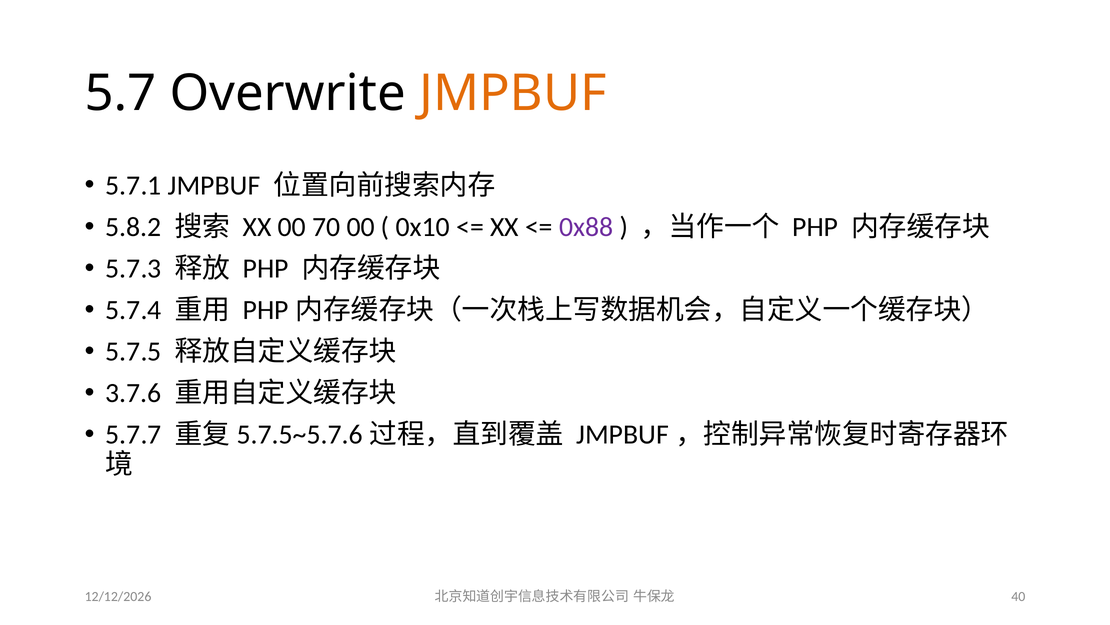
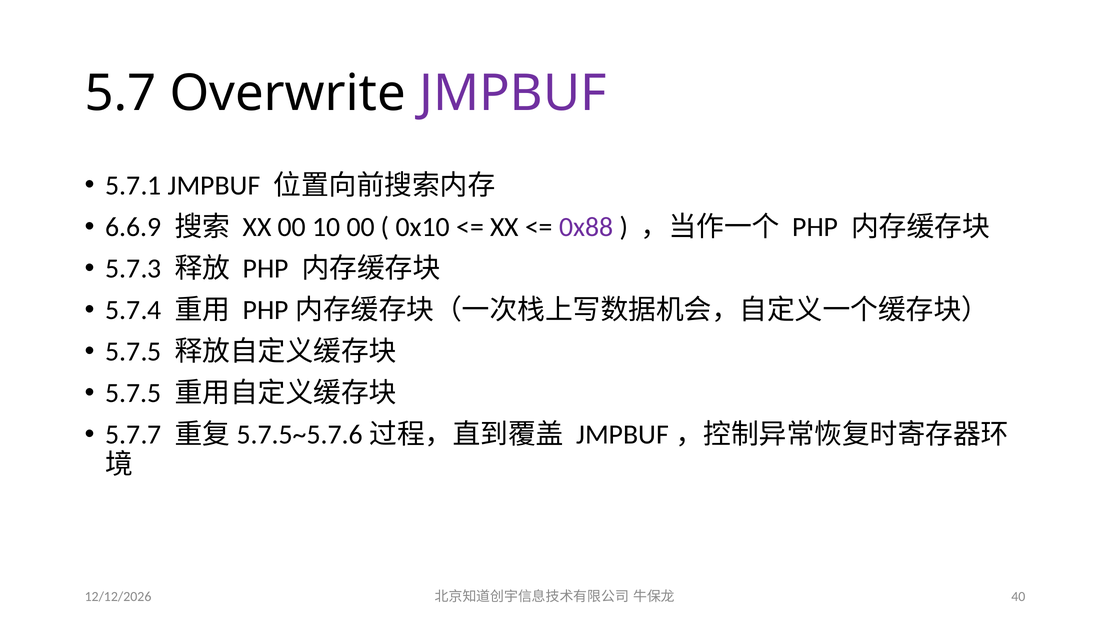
JMPBUF colour: orange -> purple (513, 93)
5.8.2: 5.8.2 -> 6.6.9 (133, 227)
70: 70 -> 10 (326, 227)
3.7.6: 3.7.6 -> 5.7.5 (133, 393)
